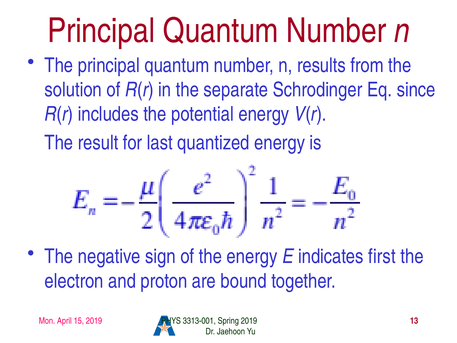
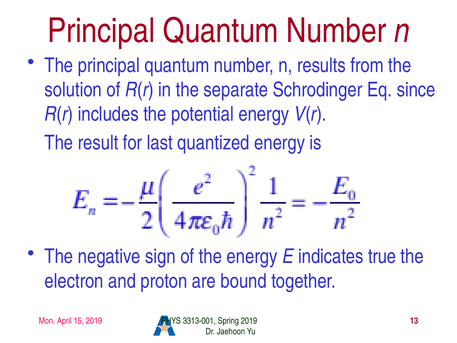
first: first -> true (382, 256)
